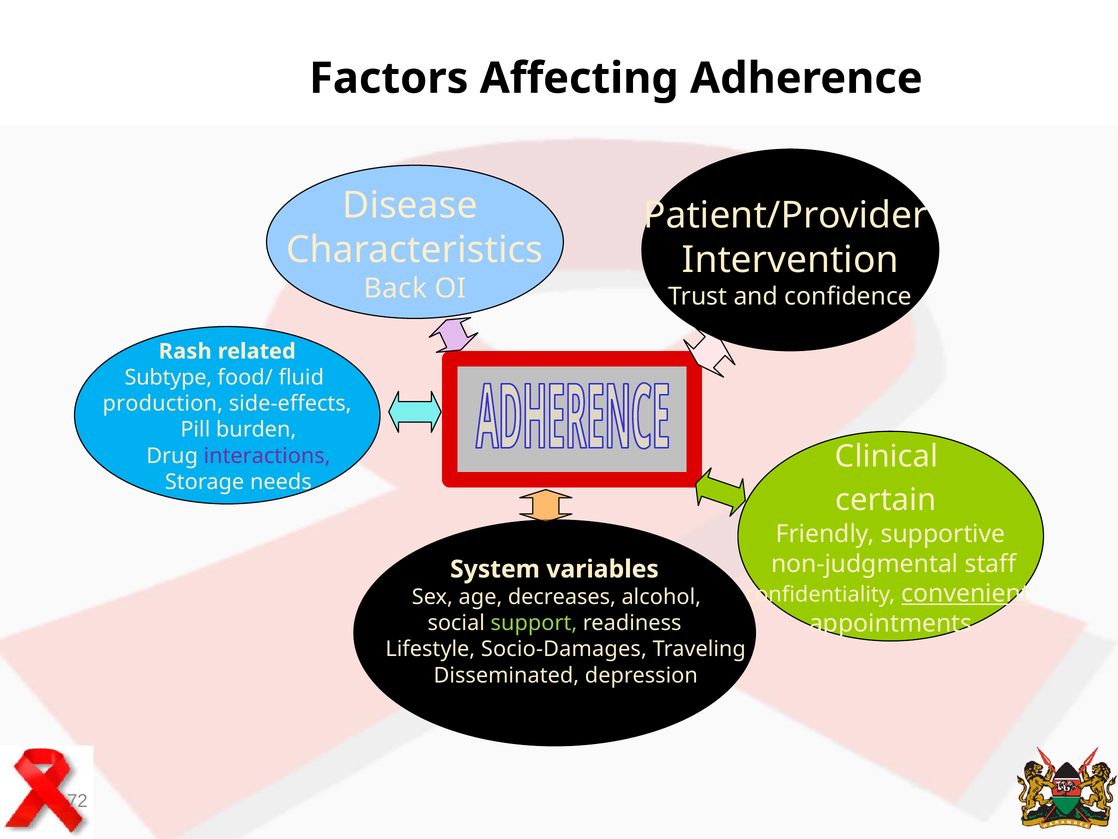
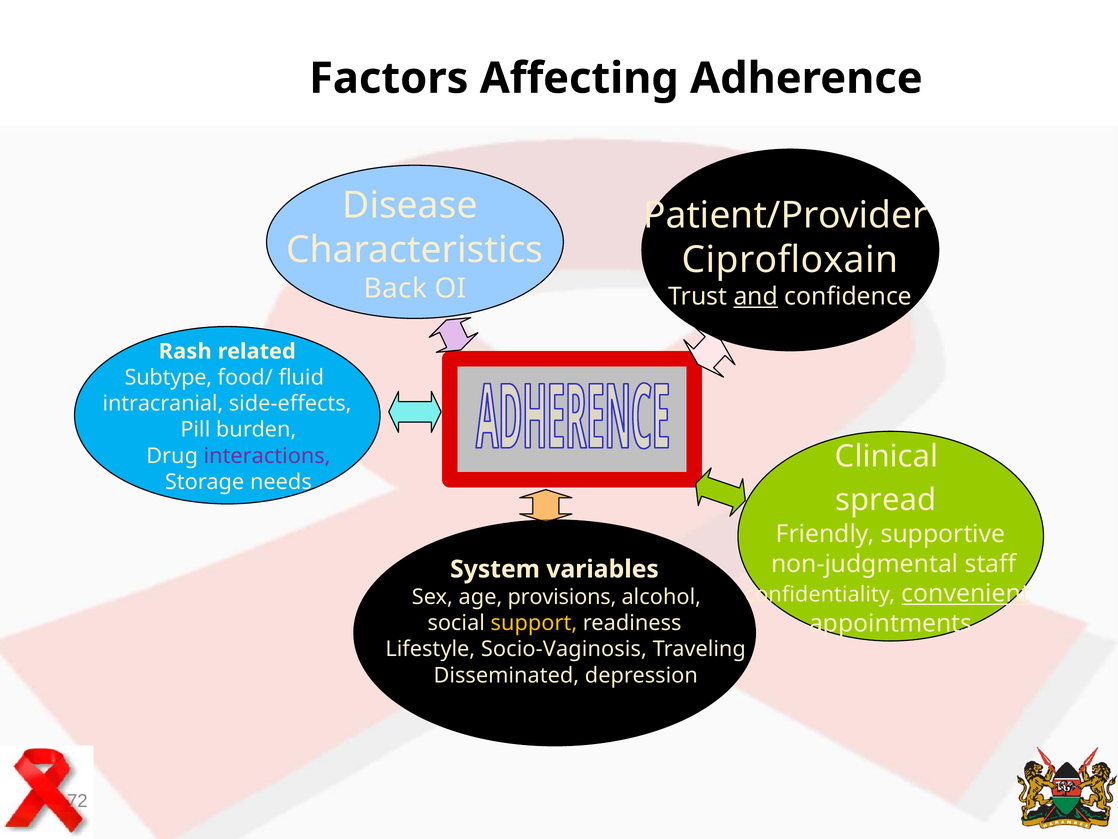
Intervention: Intervention -> Ciprofloxain (790, 260)
and underline: none -> present (756, 296)
production: production -> intracranial (163, 403)
certain: certain -> spread (886, 499)
decreases: decreases -> provisions (562, 597)
support colour: light green -> yellow (534, 623)
Socio-Damages: Socio-Damages -> Socio-Vaginosis (564, 649)
